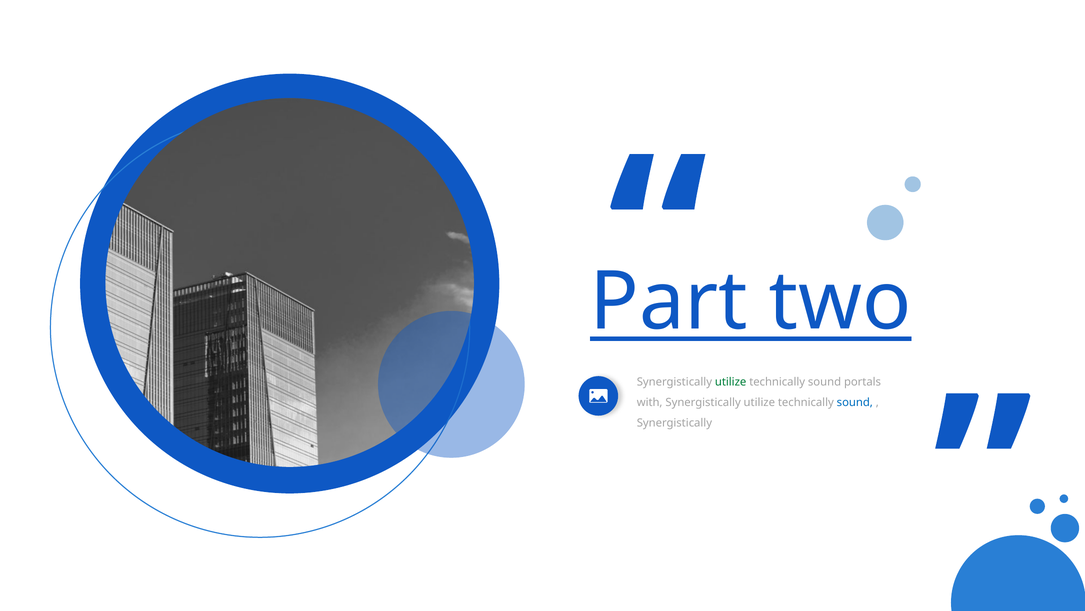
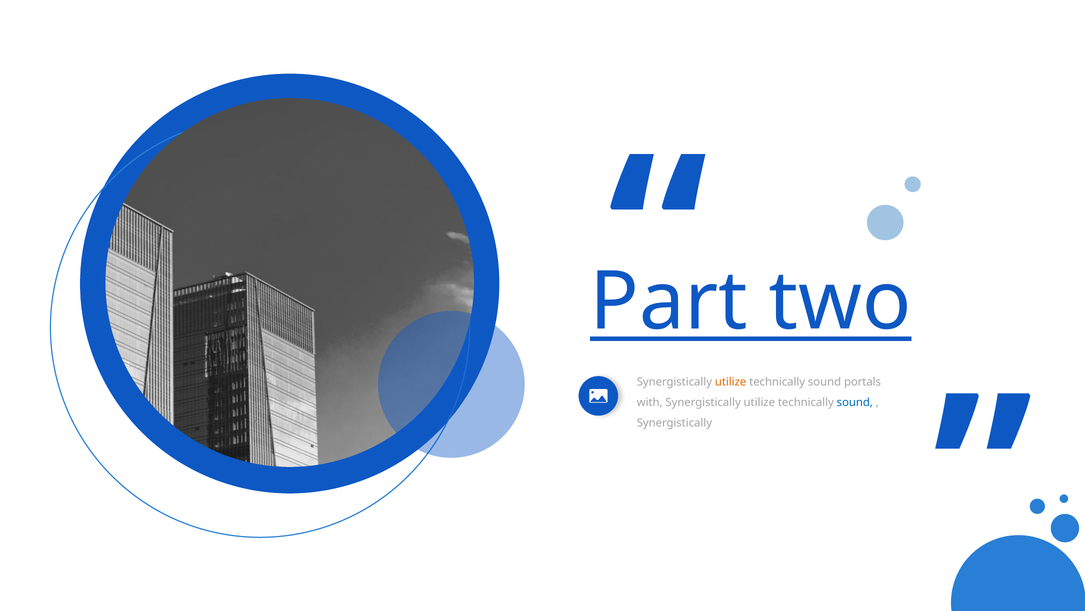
utilize colour: green -> orange (731, 382)
